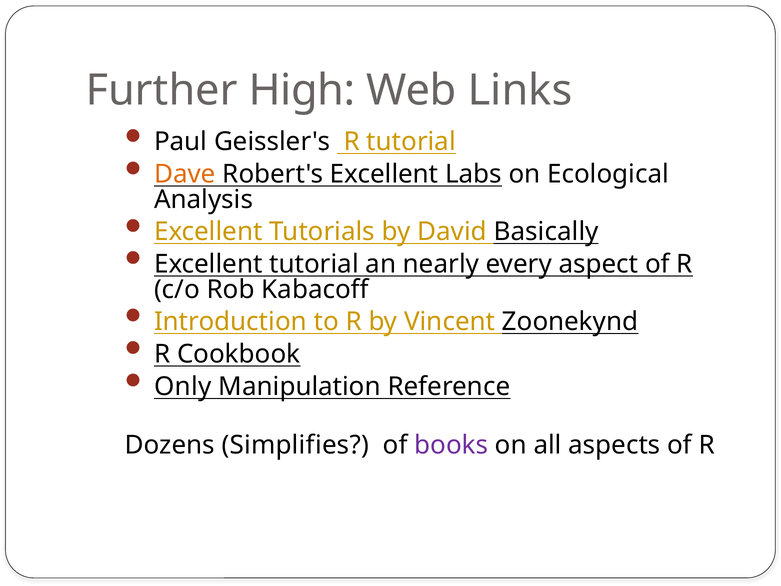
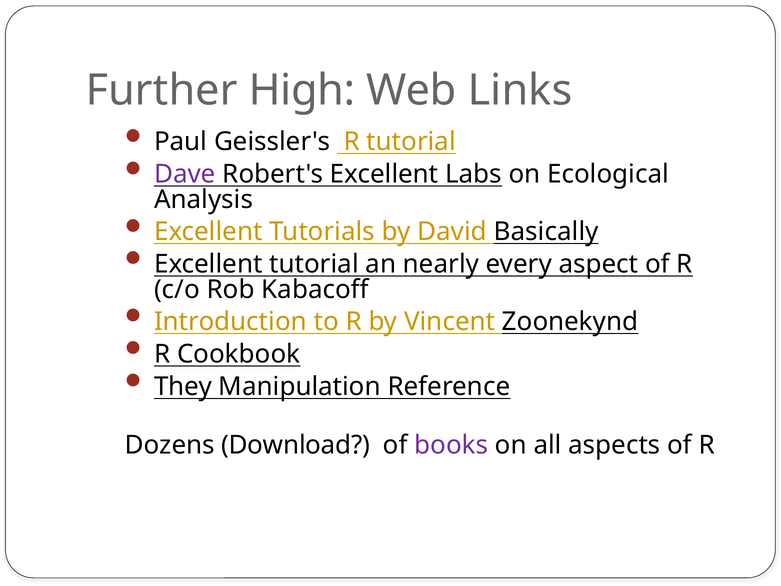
Dave colour: orange -> purple (185, 174)
Only: Only -> They (183, 386)
Simplifies: Simplifies -> Download (296, 445)
